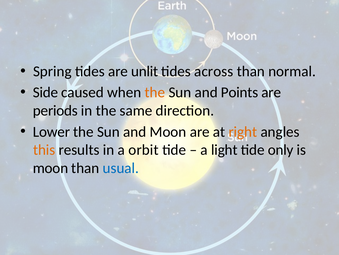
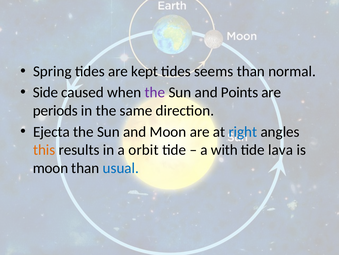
unlit: unlit -> kept (145, 71)
across: across -> seems (214, 71)
the colour: orange -> purple (155, 92)
Lower: Lower -> Ejecta (51, 131)
right colour: orange -> blue (243, 131)
light: light -> with (224, 149)
only: only -> lava (281, 149)
